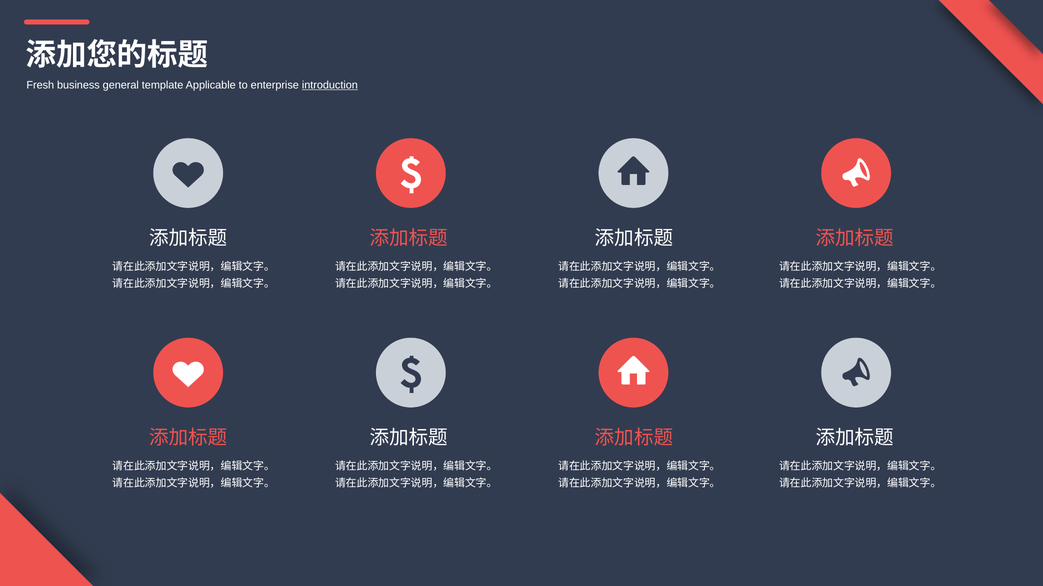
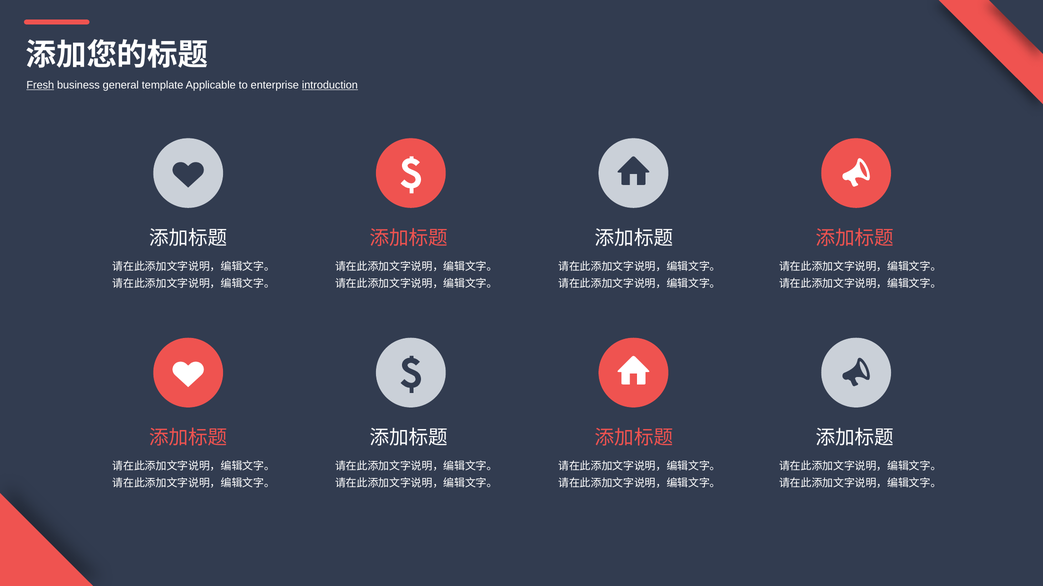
Fresh underline: none -> present (40, 85)
